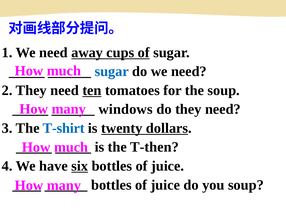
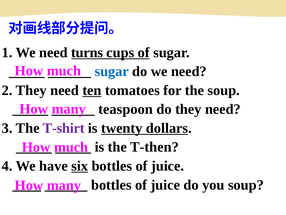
away: away -> turns (87, 52)
windows: windows -> teaspoon (126, 109)
T-shirt colour: blue -> purple (64, 128)
